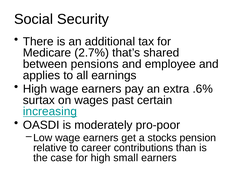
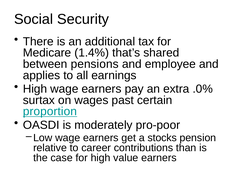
2.7%: 2.7% -> 1.4% (92, 53)
.6%: .6% -> .0% (203, 89)
increasing: increasing -> proportion (50, 112)
small: small -> value (126, 158)
